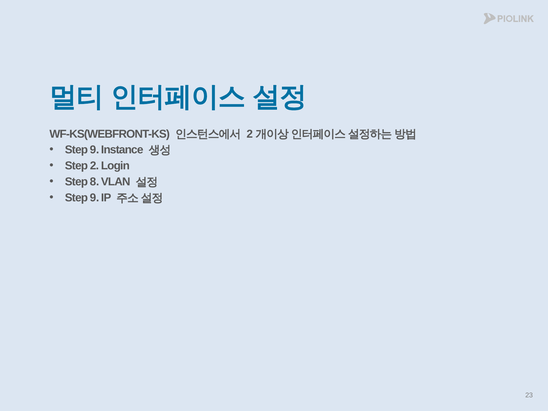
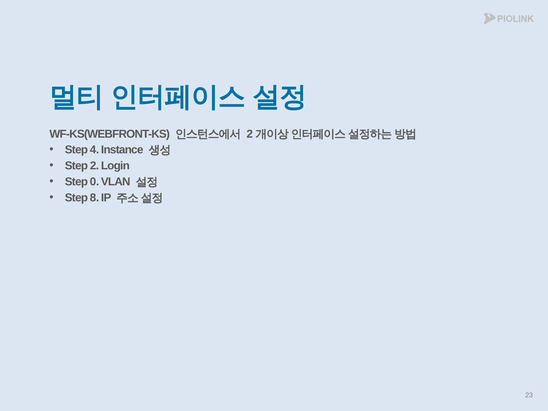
9: 9 -> 4 (94, 150)
8: 8 -> 0 (94, 182)
9: 9 -> 8 (94, 198)
